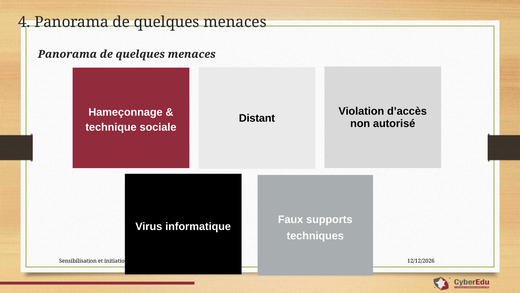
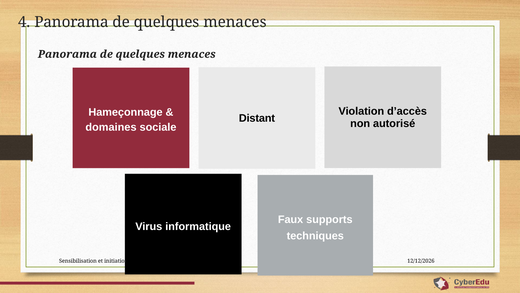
technique: technique -> domaines (111, 127)
